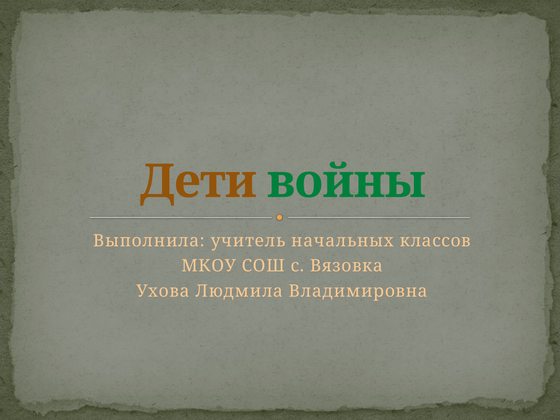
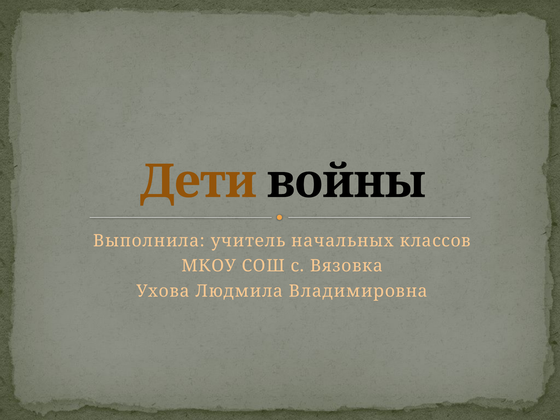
войны colour: green -> black (346, 182)
